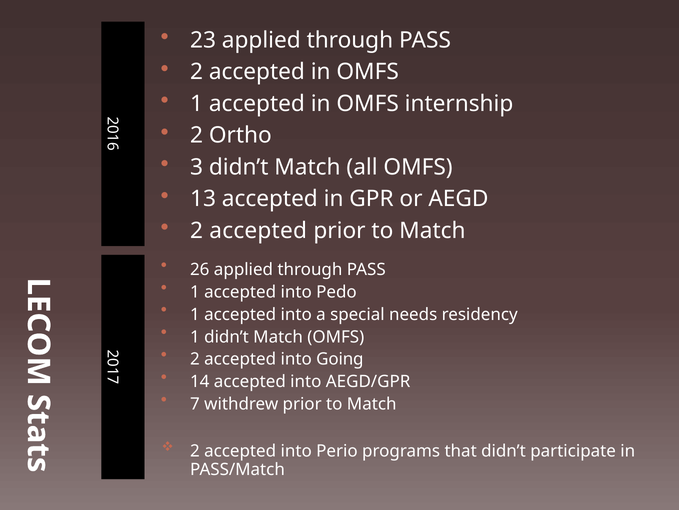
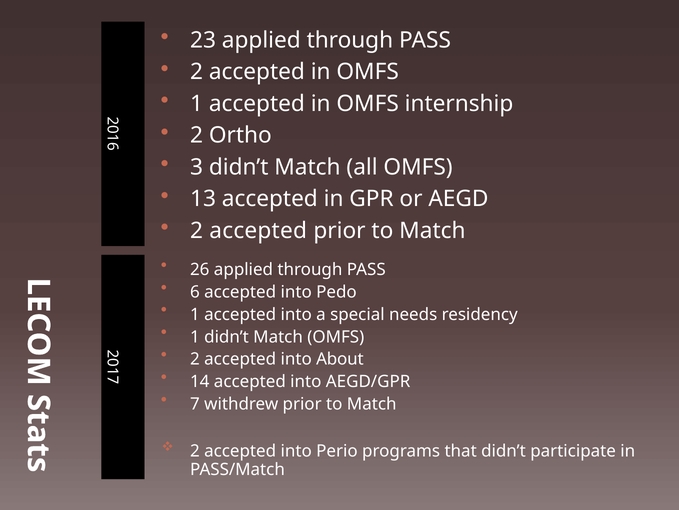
1: 1 -> 6 (195, 292)
Going: Going -> About (340, 359)
